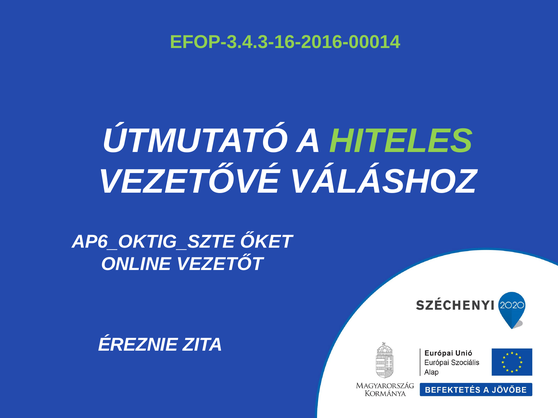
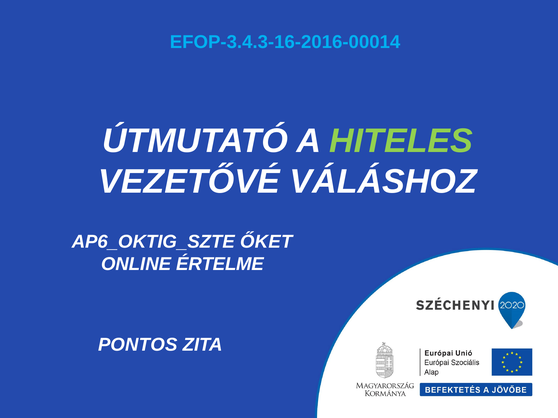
EFOP-3.4.3-16-2016-00014 colour: light green -> light blue (285, 42)
VEZETŐT: VEZETŐT -> ÉRTELME (220, 264)
ÉREZNIE: ÉREZNIE -> PONTOS (138, 345)
